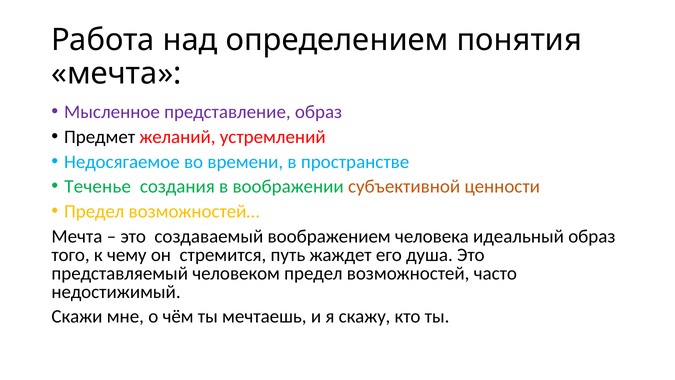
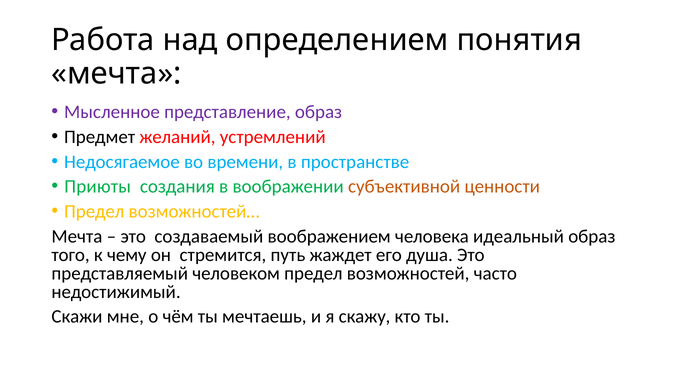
Теченье: Теченье -> Приюты (98, 186)
